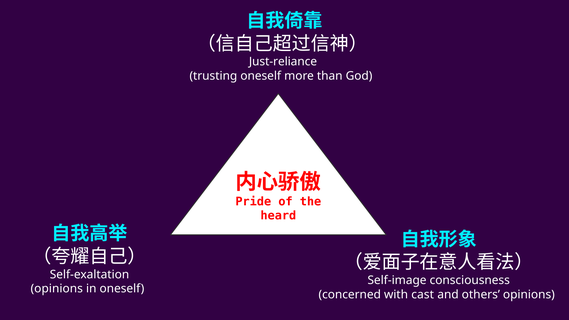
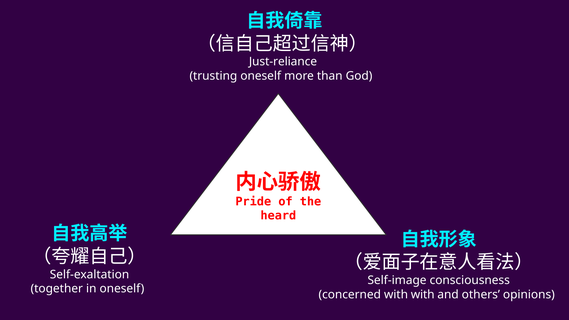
opinions: opinions -> together (57, 289)
with cast: cast -> with (423, 295)
